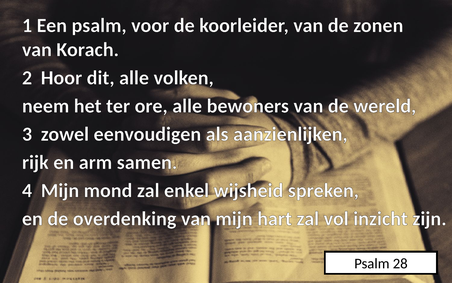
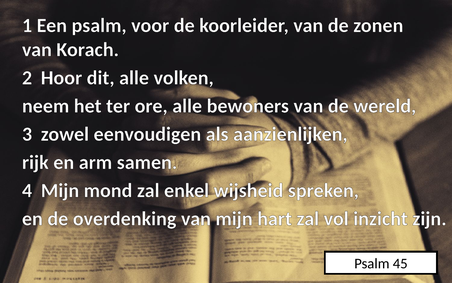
28: 28 -> 45 (400, 263)
